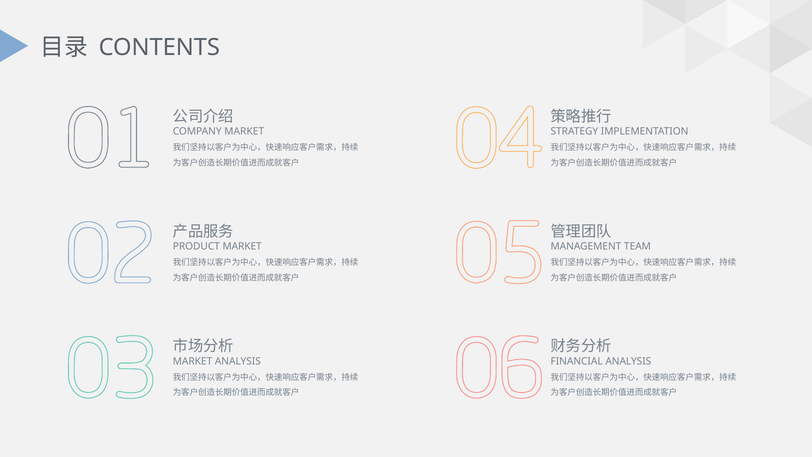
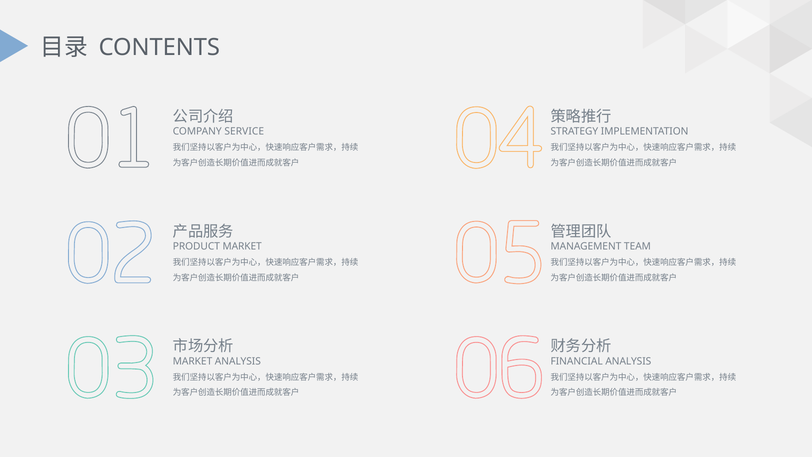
COMPANY MARKET: MARKET -> SERVICE (244, 131)
